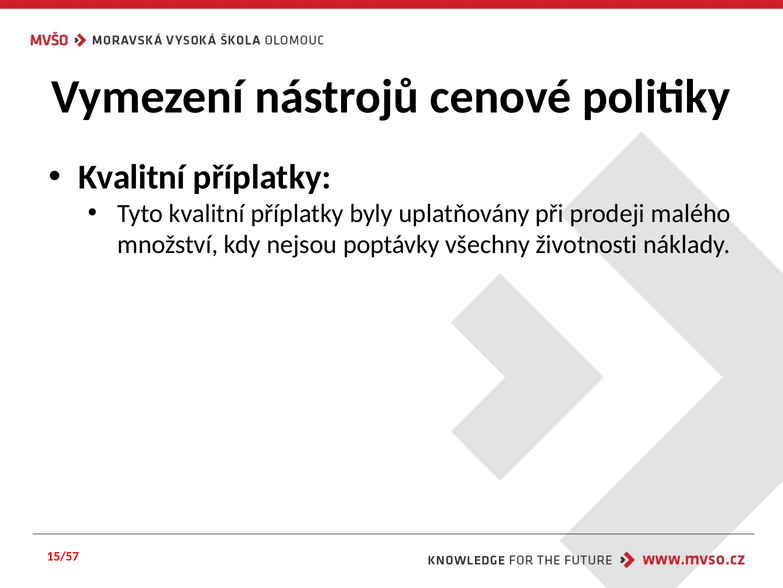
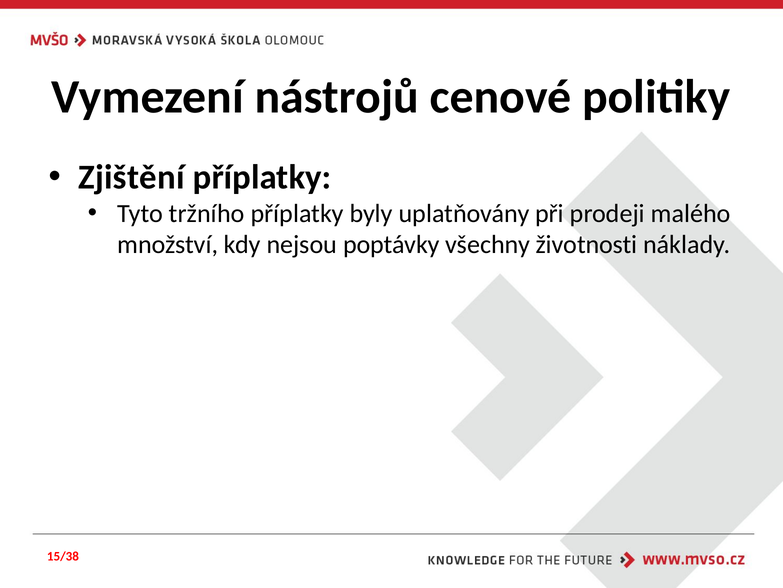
Kvalitní: Kvalitní -> Zjištění (131, 177)
Tyto kvalitní: kvalitní -> tržního (207, 213)
15/57: 15/57 -> 15/38 (63, 556)
